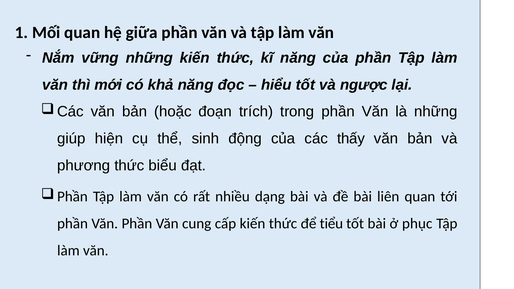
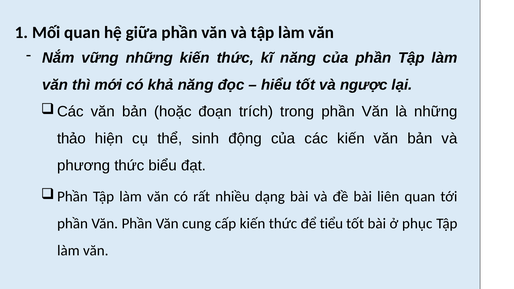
giúp: giúp -> thảo (71, 139)
các thấy: thấy -> kiến (351, 139)
